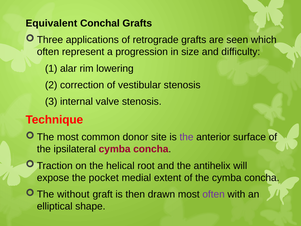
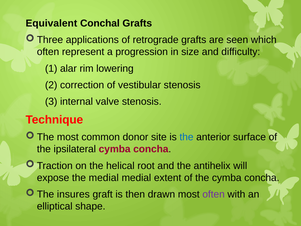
the colour: purple -> blue (186, 137)
the pocket: pocket -> medial (104, 178)
without: without -> insures (73, 194)
